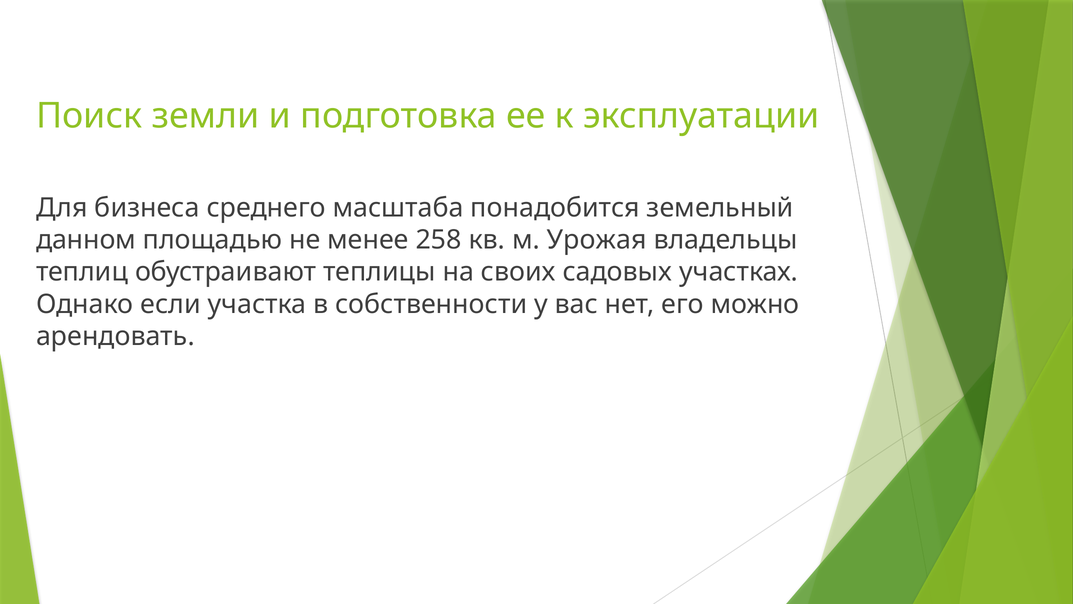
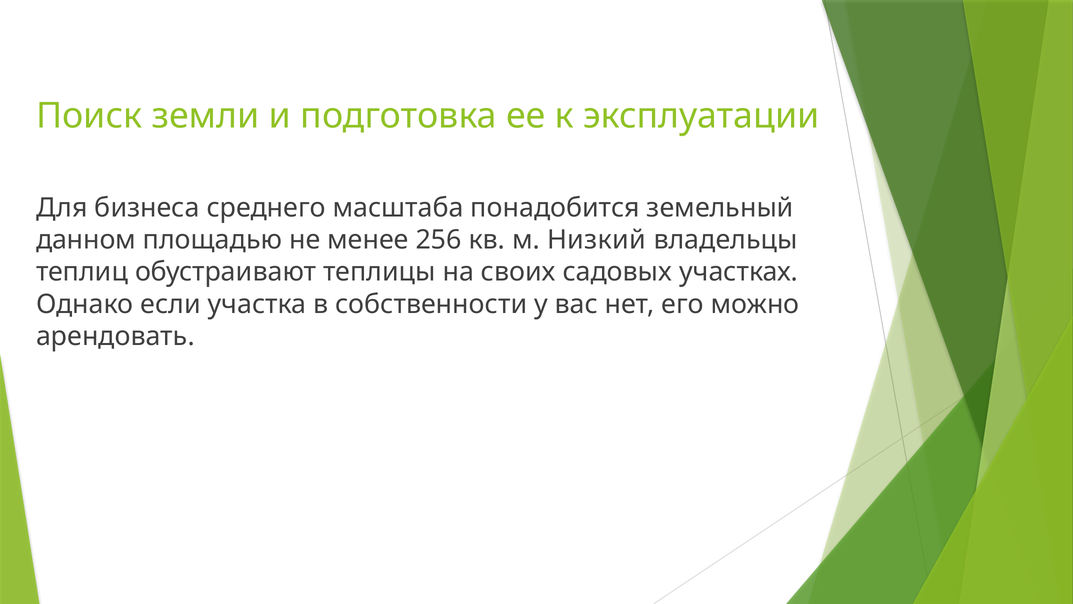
258: 258 -> 256 (439, 240)
Урожая: Урожая -> Низкий (597, 240)
